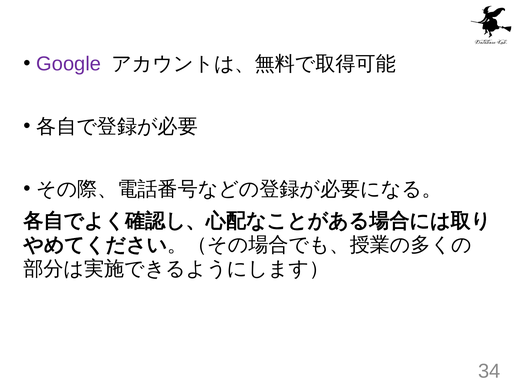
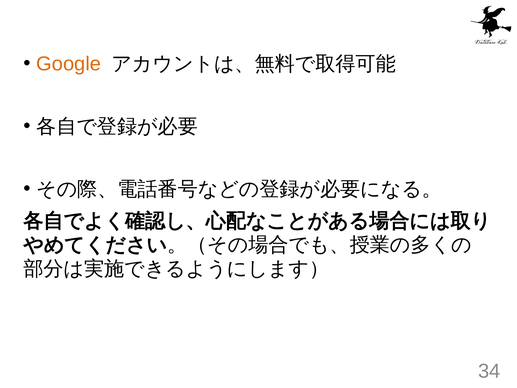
Google colour: purple -> orange (69, 64)
